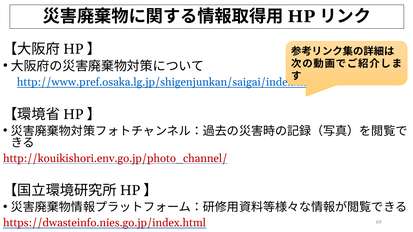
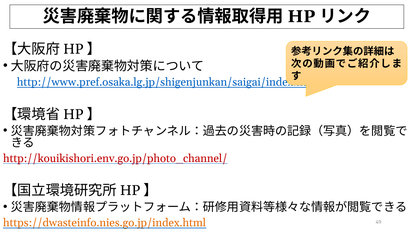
https://dwasteinfo.nies.go.jp/index.html colour: red -> orange (105, 223)
